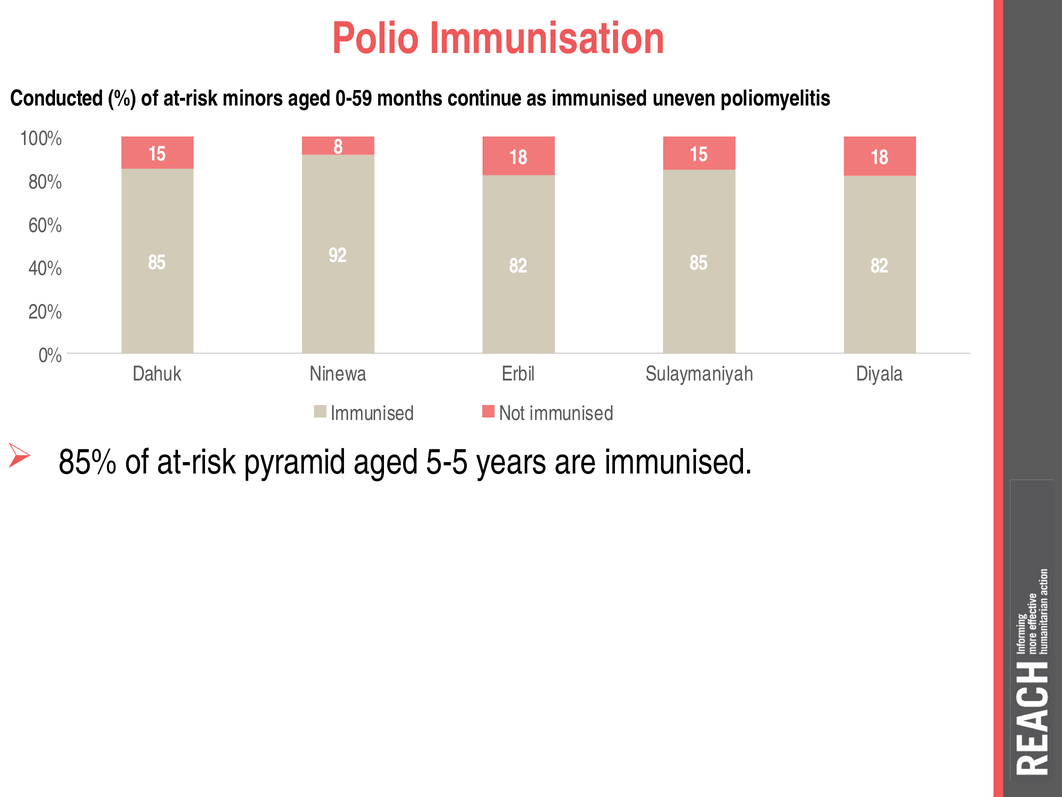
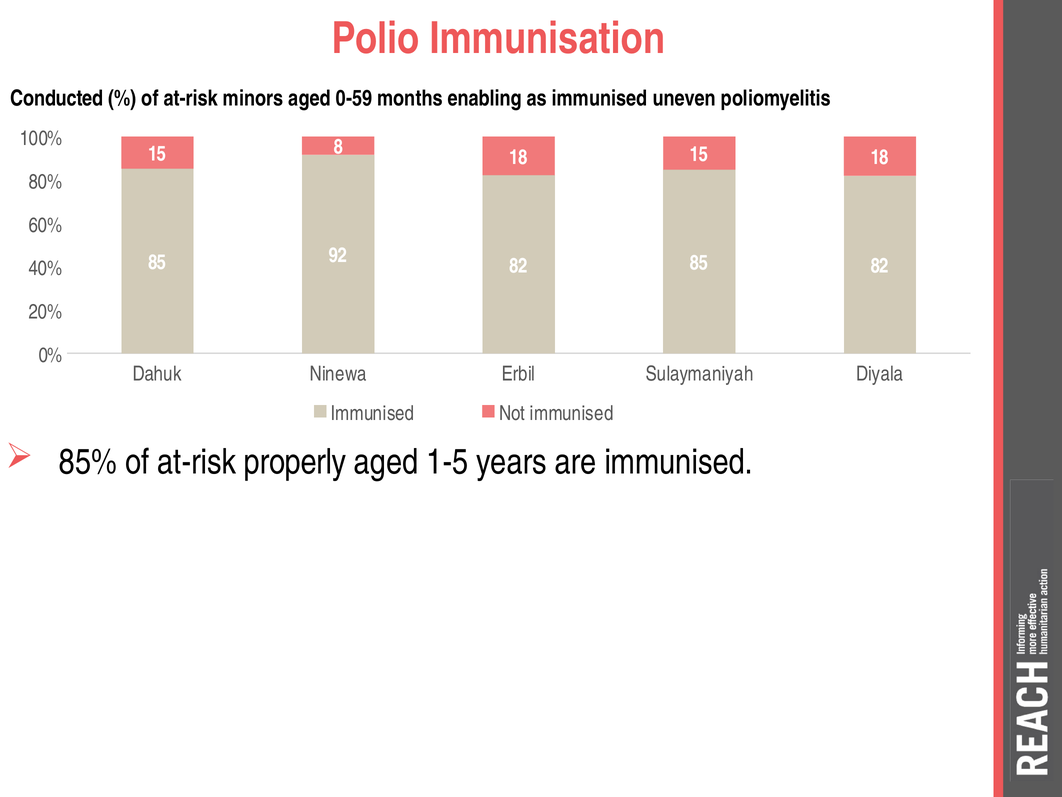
continue: continue -> enabling (485, 98)
pyramid: pyramid -> properly (295, 462)
5-5: 5-5 -> 1-5 (447, 462)
